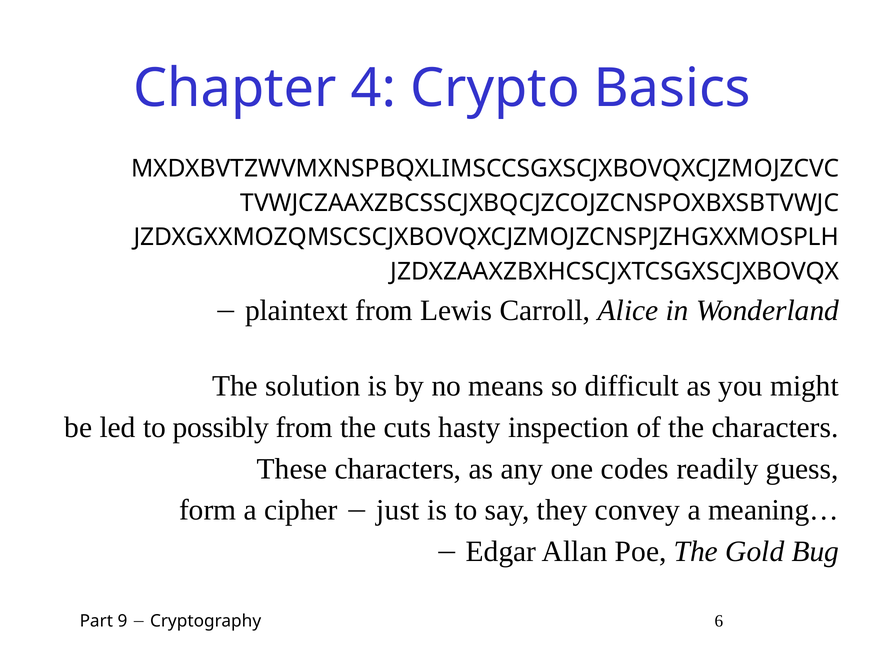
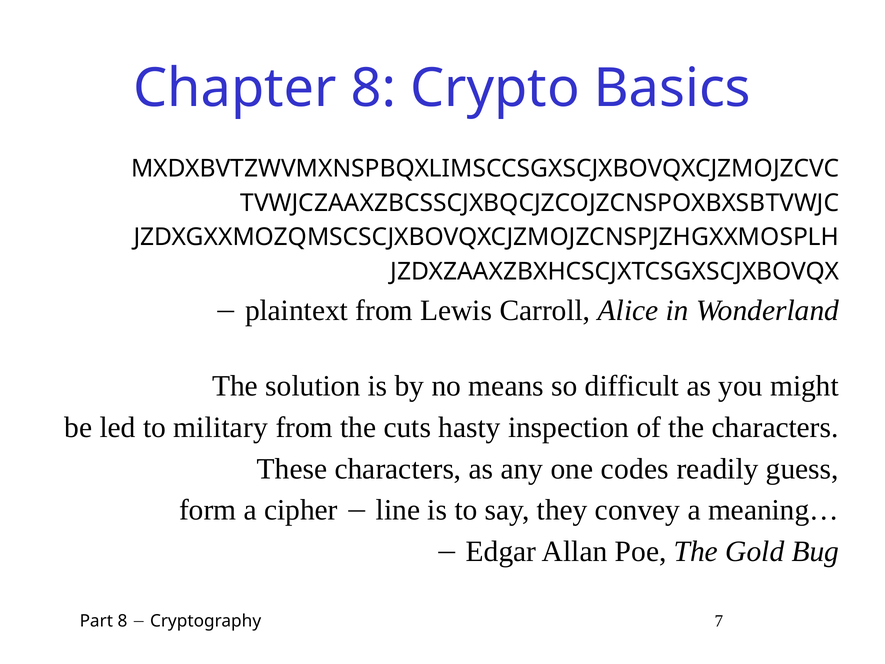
Chapter 4: 4 -> 8 (373, 89)
possibly: possibly -> military (221, 427)
just: just -> line (398, 510)
Part 9: 9 -> 8 (122, 621)
6: 6 -> 7 (719, 621)
